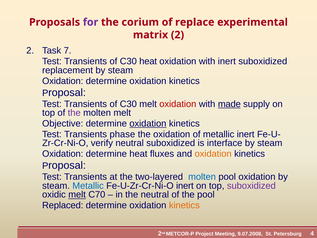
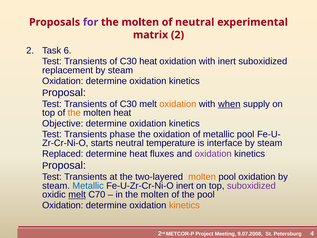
corium: corium -> molten (140, 22)
of replace: replace -> neutral (195, 22)
7: 7 -> 6 (68, 51)
oxidation colour: red -> orange (178, 104)
made: made -> when (229, 104)
the colour: purple -> orange (74, 113)
molten melt: melt -> heat (122, 113)
oxidation underline: present -> none (148, 123)
metallic inert: inert -> pool (246, 134)
verify: verify -> starts (102, 143)
neutral suboxidized: suboxidized -> temperature (171, 143)
Oxidation: Oxidation -> Replaced (63, 154)
oxidation colour: orange -> purple (213, 154)
molten colour: blue -> orange (202, 177)
in the neutral: neutral -> molten (155, 194)
Replaced: Replaced -> Oxidation (63, 205)
